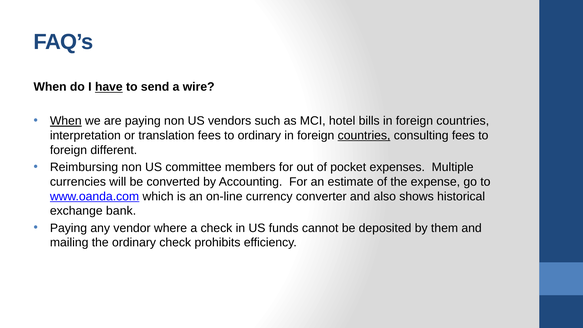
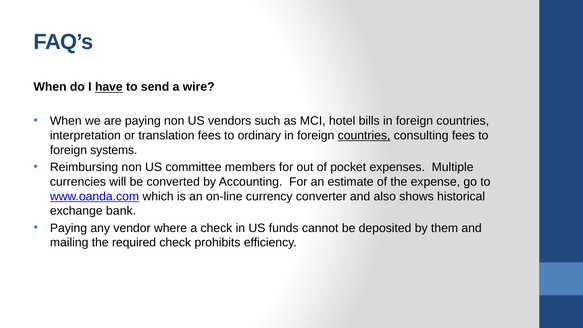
When underline: present -> none (66, 121)
different: different -> systems (114, 150)
the ordinary: ordinary -> required (134, 243)
